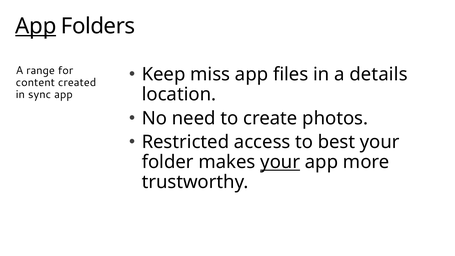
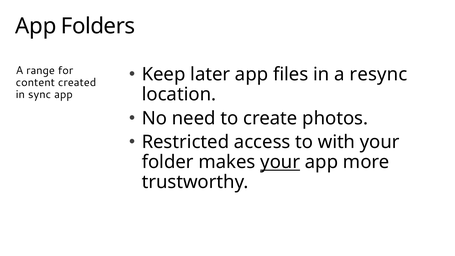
App underline: present -> none (36, 26)
miss: miss -> later (210, 74)
details: details -> resync (378, 74)
best: best -> with (337, 142)
